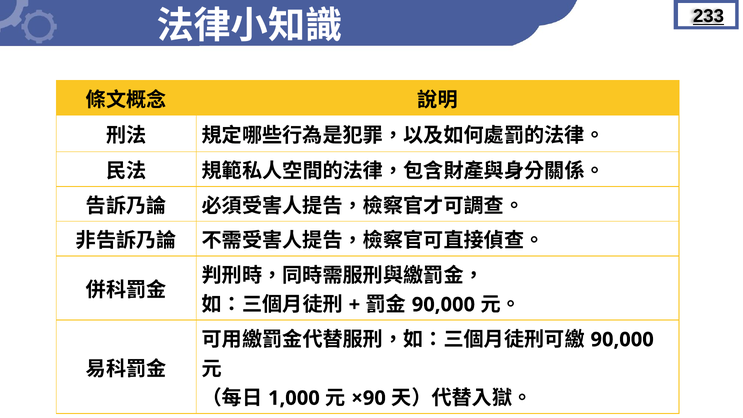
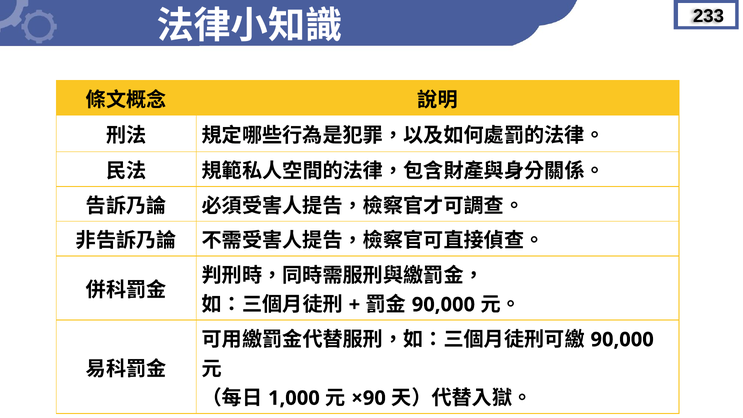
233 underline: present -> none (708, 16)
